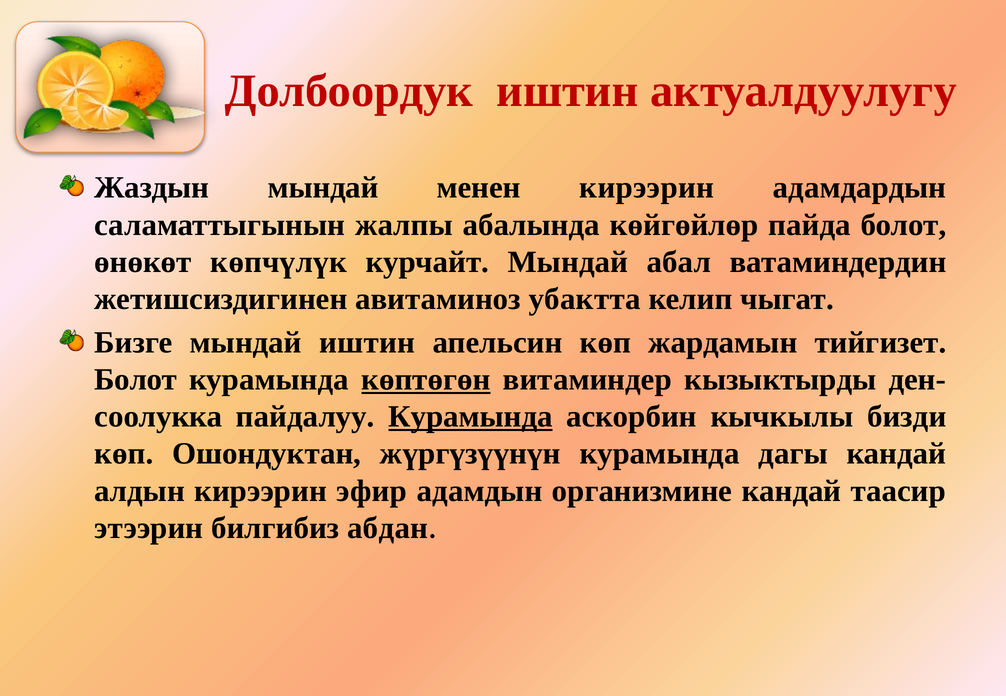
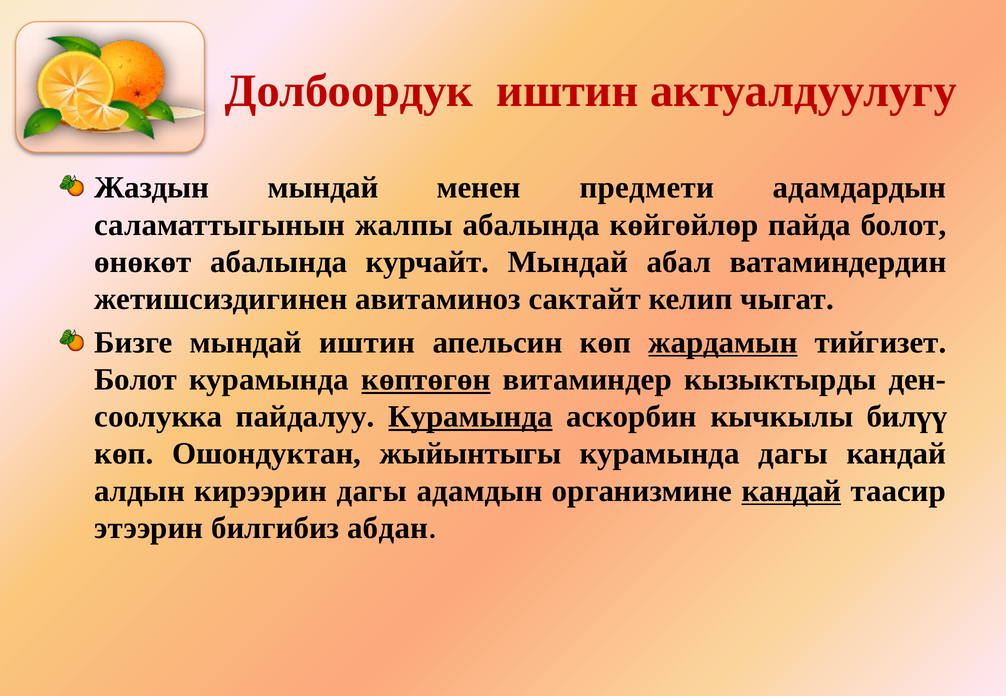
менен кирээрин: кирээрин -> предмети (647, 188)
өнөкөт көпчүлүк: көпчүлүк -> абалында (279, 262)
убактта: убактта -> сактайт (585, 299)
жардамын underline: none -> present (723, 343)
бизди: бизди -> билүү (907, 417)
жүргүзүүнүн: жүргүзүүнүн -> жыйынтыгы (471, 454)
кирээрин эфир: эфир -> дагы (372, 491)
кандай underline: none -> present (791, 491)
